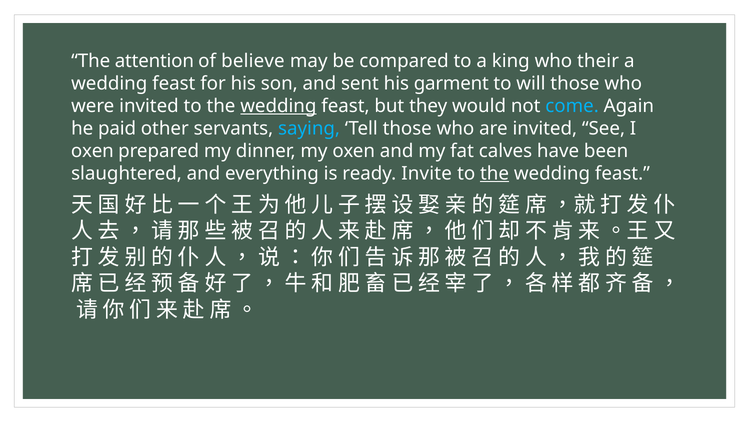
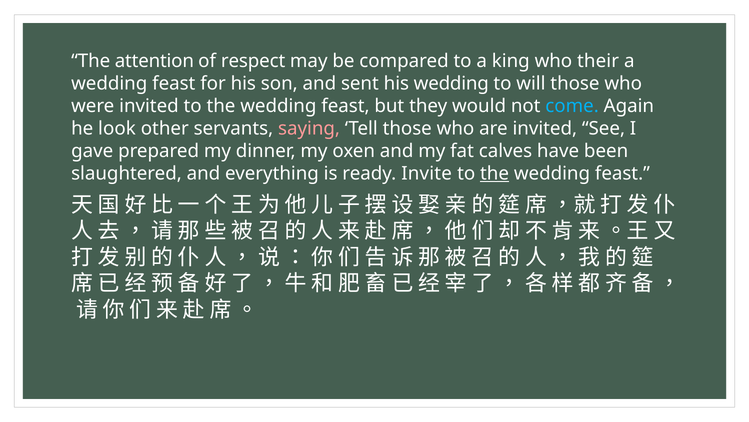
believe: believe -> respect (253, 61)
his garment: garment -> wedding (451, 83)
wedding underline: present -> none (278, 106)
paid: paid -> look (117, 128)
saying colour: light blue -> pink (309, 128)
oxen: oxen -> gave (92, 151)
